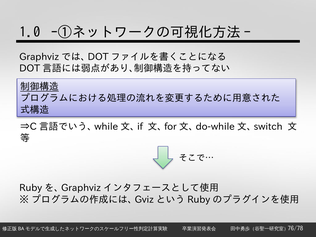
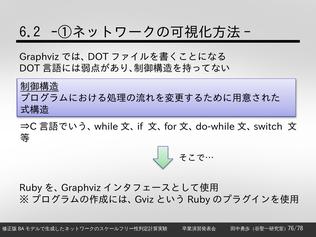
1.0: 1.0 -> 6.2 (30, 32)
